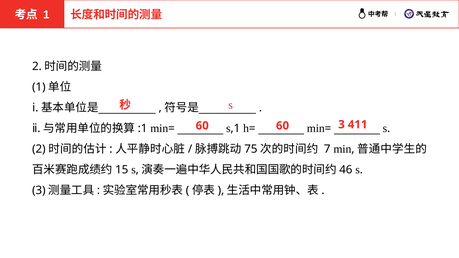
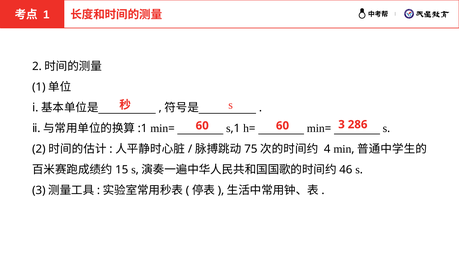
411: 411 -> 286 (358, 125)
7: 7 -> 4 (327, 149)
